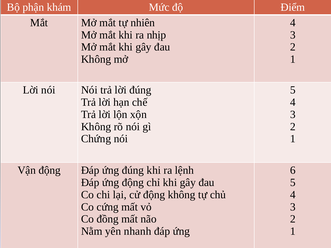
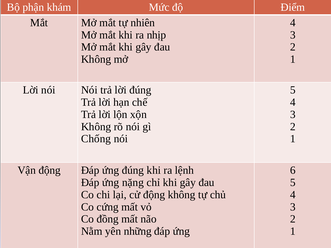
Chứng: Chứng -> Chống (96, 139)
ứng động: động -> nặng (133, 183)
nhanh: nhanh -> những (138, 231)
